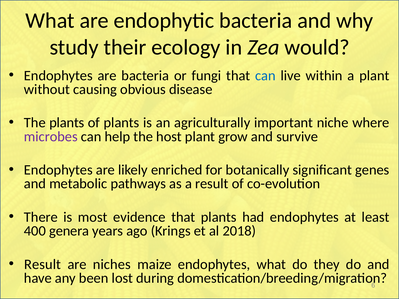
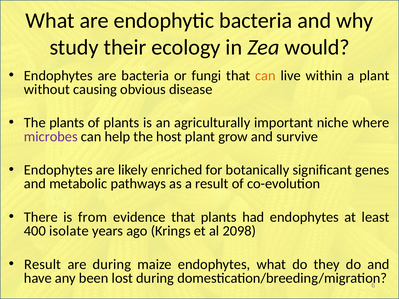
can colour: blue -> orange (265, 76)
most: most -> from (93, 217)
genera: genera -> isolate (69, 231)
2018: 2018 -> 2098 (239, 231)
are niches: niches -> during (112, 265)
